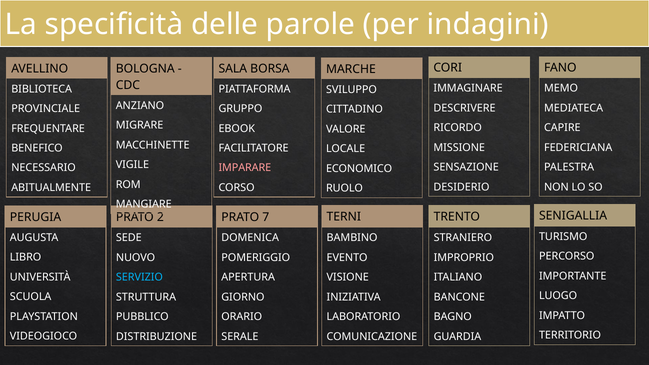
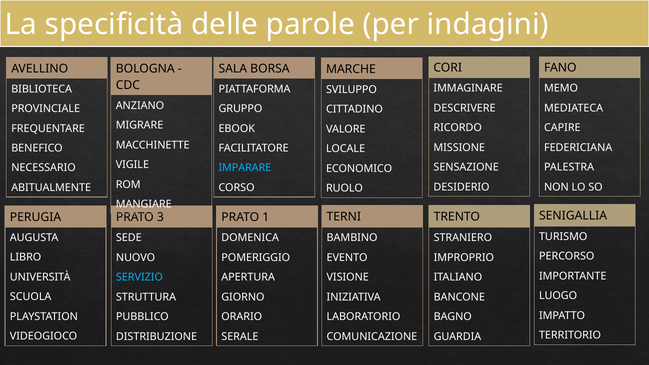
IMPARARE colour: pink -> light blue (245, 168)
2: 2 -> 3 (160, 217)
7: 7 -> 1 (266, 217)
